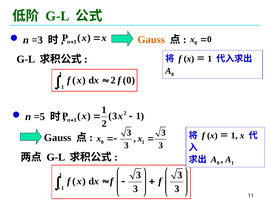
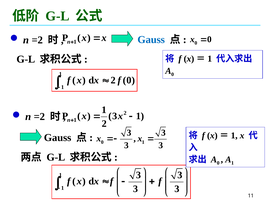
=3: =3 -> =2 (37, 40)
Gauss colour: orange -> blue (151, 39)
=5: =5 -> =2 (39, 116)
